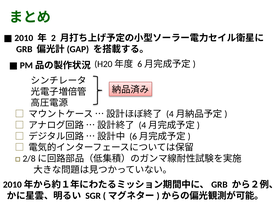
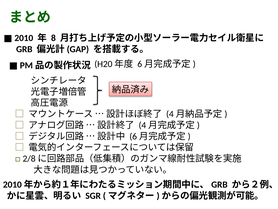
2: 2 -> 8 (53, 38)
